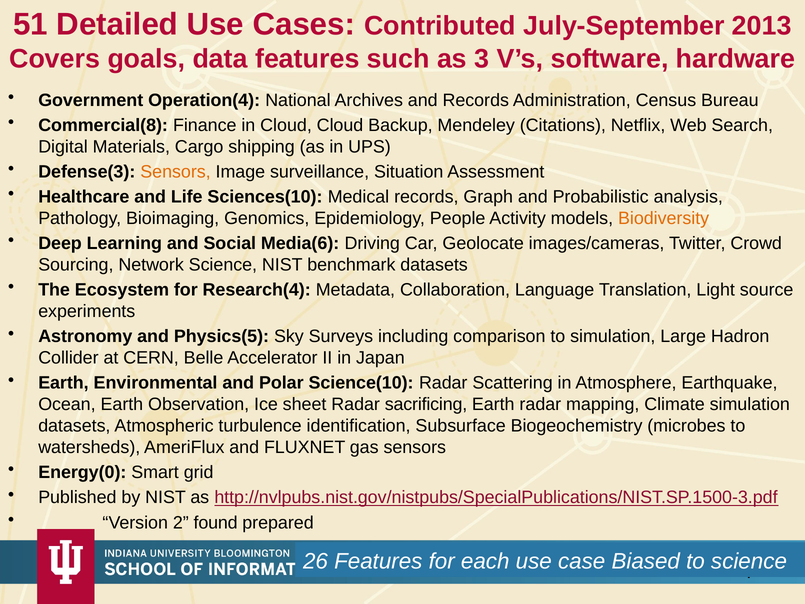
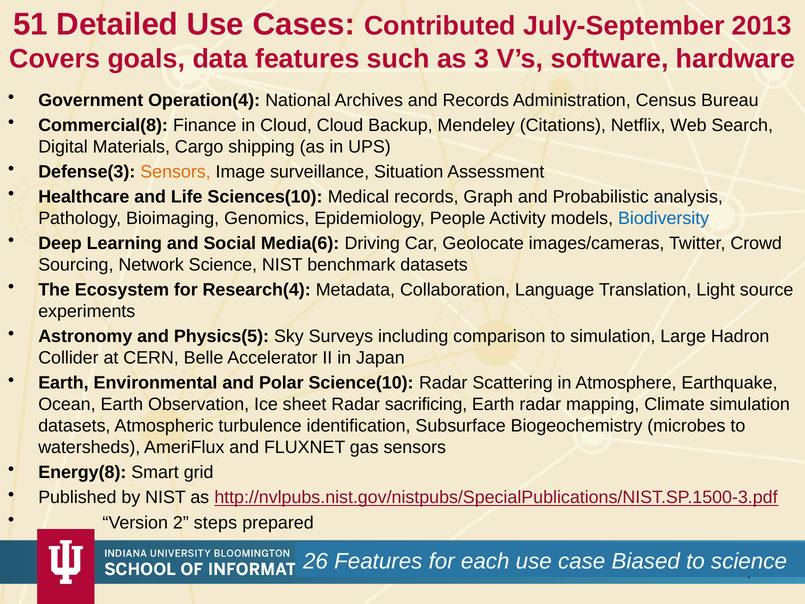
Biodiversity colour: orange -> blue (664, 218)
Energy(0: Energy(0 -> Energy(8 (82, 472)
found: found -> steps (215, 522)
